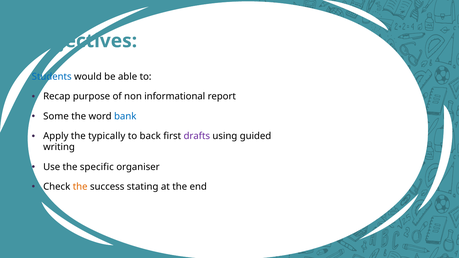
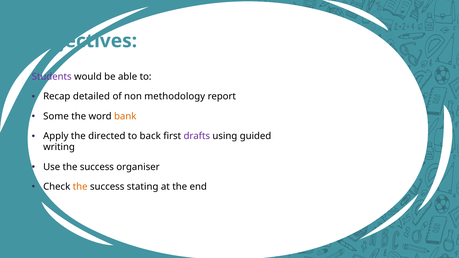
Students colour: blue -> purple (52, 77)
purpose: purpose -> detailed (91, 97)
informational: informational -> methodology (175, 97)
bank colour: blue -> orange (125, 116)
typically: typically -> directed (107, 136)
Use the specific: specific -> success (97, 167)
